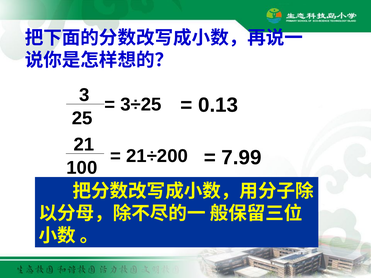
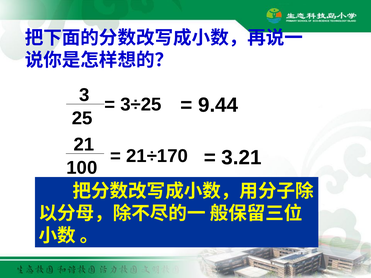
0.13: 0.13 -> 9.44 (218, 105)
21÷200: 21÷200 -> 21÷170 (157, 156)
7.99: 7.99 -> 3.21 (241, 158)
